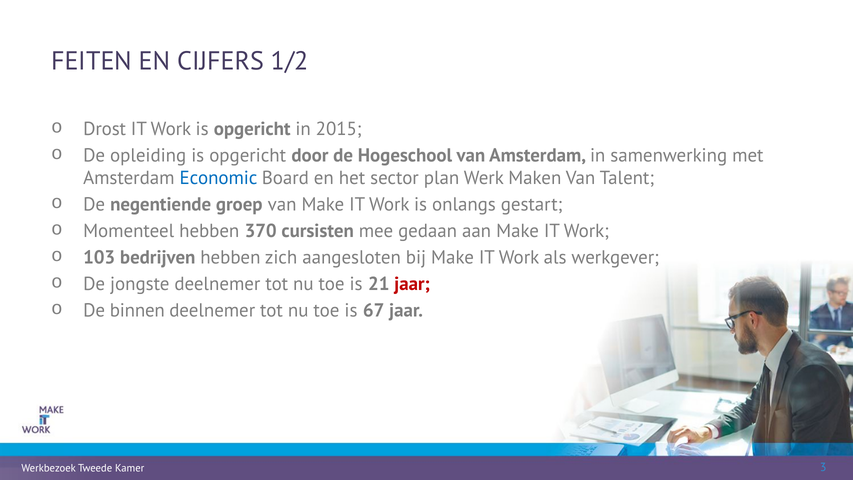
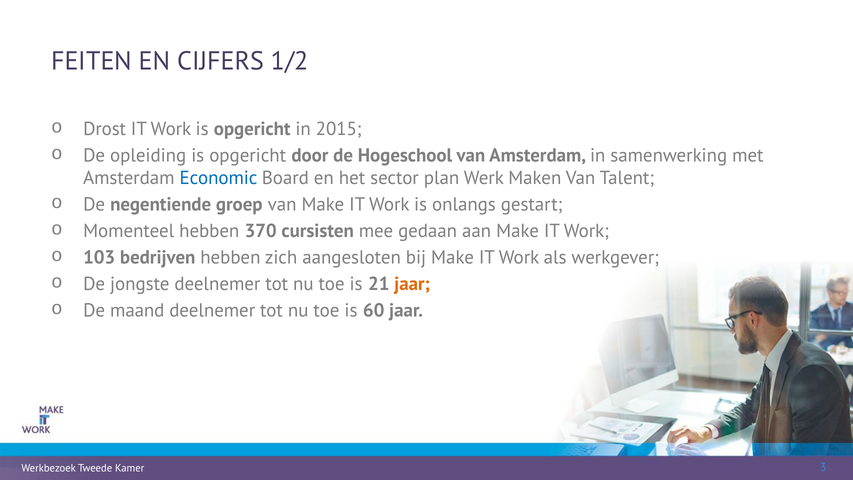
jaar colour: red -> orange (412, 284)
binnen: binnen -> maand (137, 311)
67: 67 -> 60 (374, 311)
